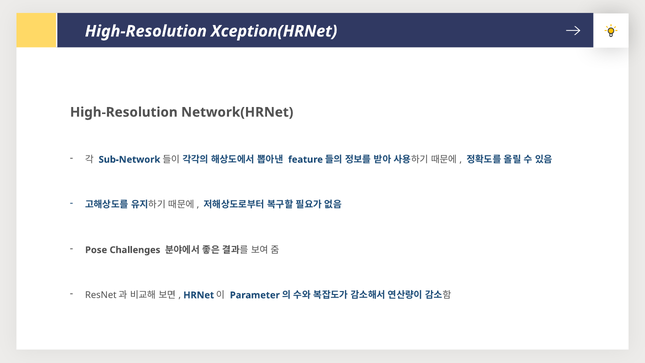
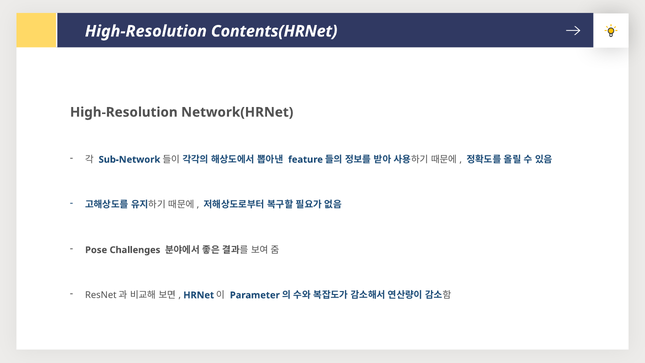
Xception(HRNet: Xception(HRNet -> Contents(HRNet (274, 31)
